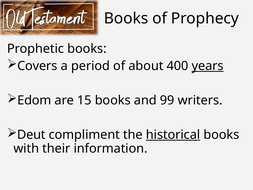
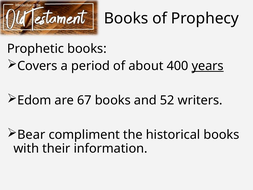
15: 15 -> 67 (84, 100)
99: 99 -> 52 (167, 100)
Deut: Deut -> Bear (31, 135)
historical underline: present -> none (173, 135)
